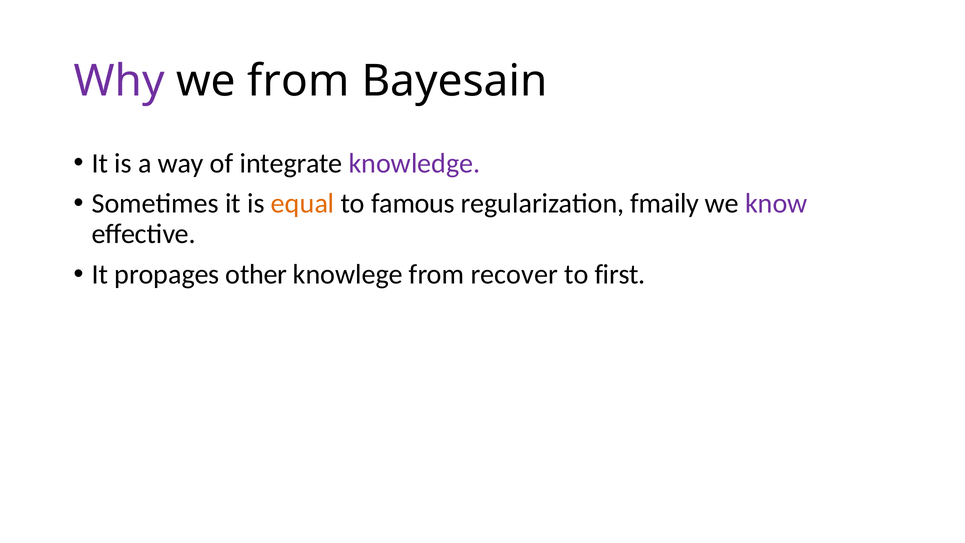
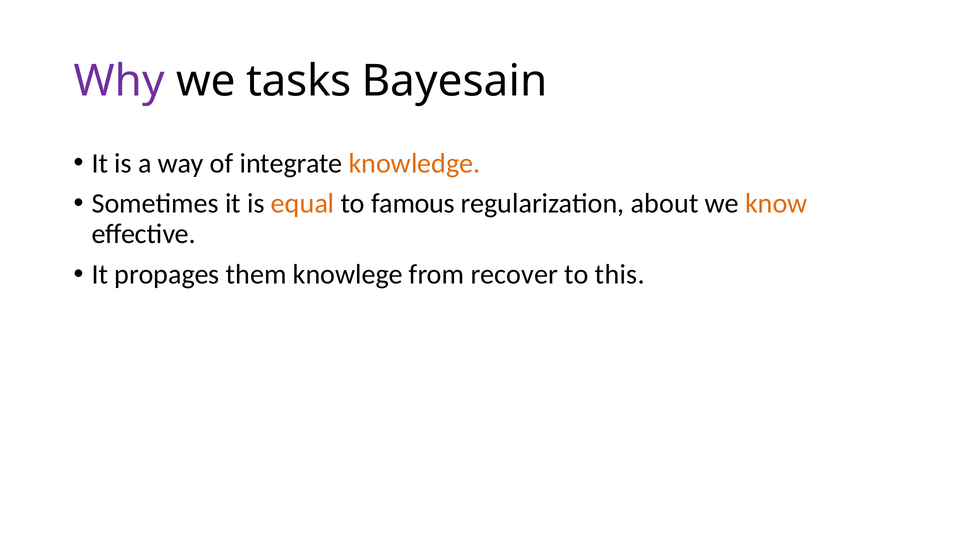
we from: from -> tasks (299, 81)
knowledge colour: purple -> orange (415, 163)
fmaily: fmaily -> about (665, 204)
know colour: purple -> orange (776, 204)
other: other -> them (256, 274)
first: first -> this (620, 274)
